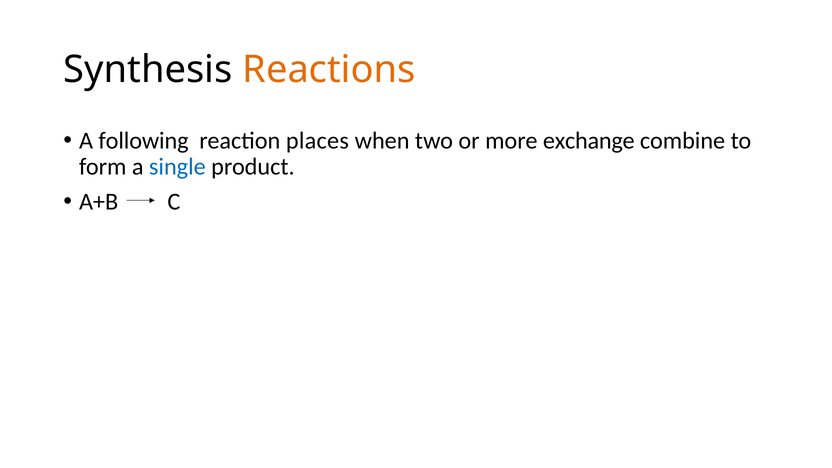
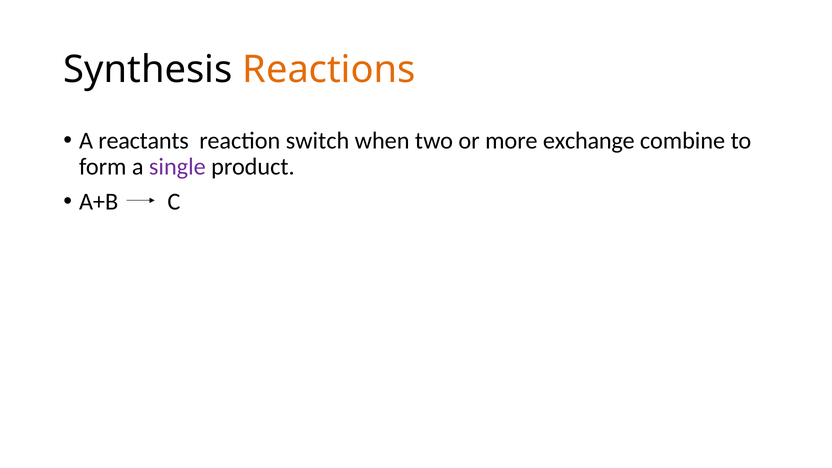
following: following -> reactants (144, 141)
places: places -> switch (318, 141)
single colour: blue -> purple (177, 167)
